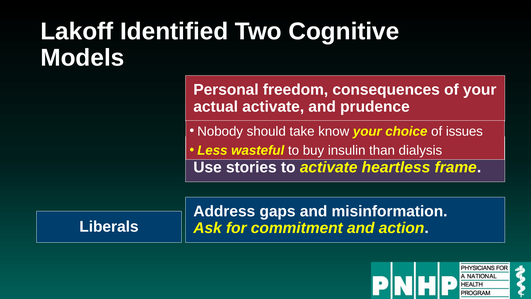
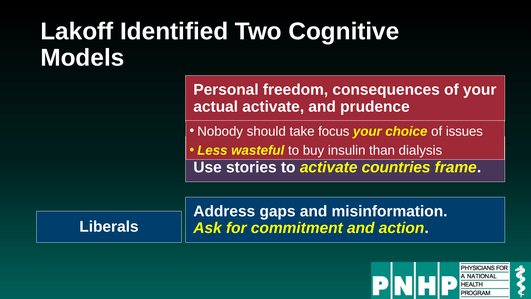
know: know -> focus (334, 131)
heartless: heartless -> countries (396, 167)
